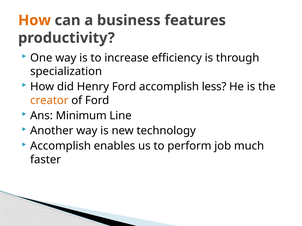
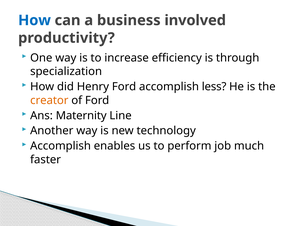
How colour: orange -> blue (34, 20)
features: features -> involved (195, 20)
Minimum: Minimum -> Maternity (81, 116)
